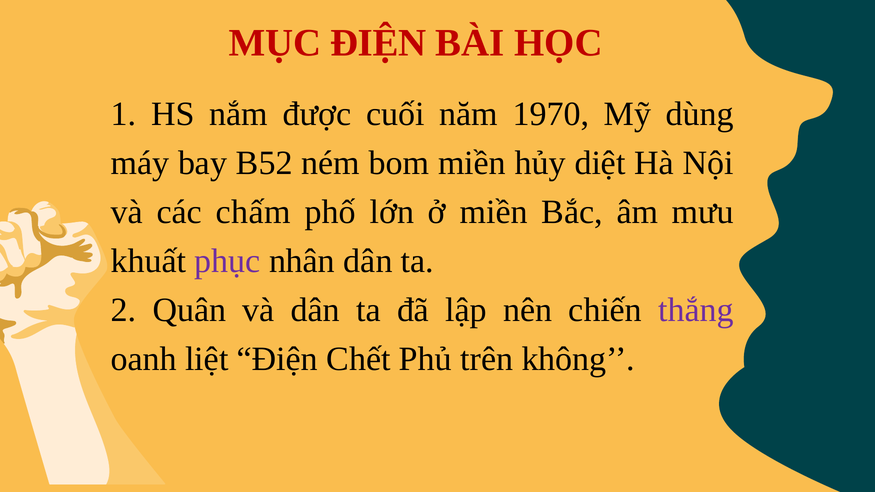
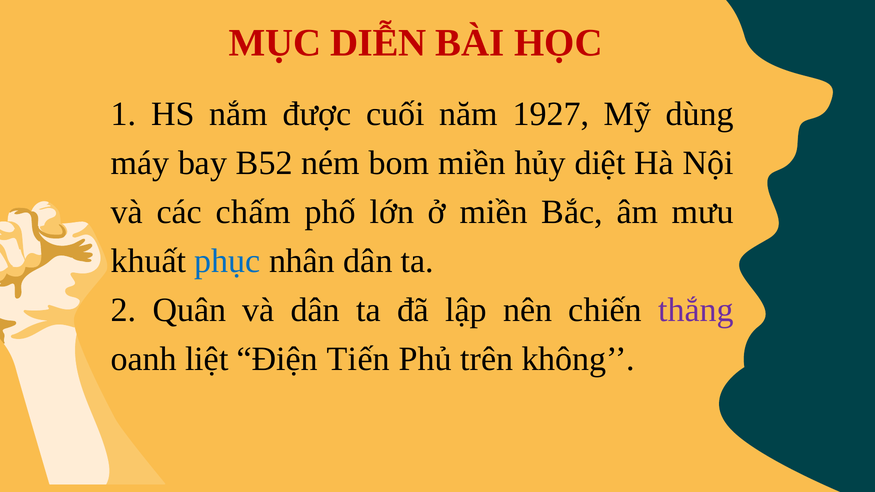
MỤC ĐIỆN: ĐIỆN -> DIỄN (378, 43)
1970: 1970 -> 1927 (551, 114)
phục colour: purple -> blue (228, 261)
Chết: Chết -> Tiến (358, 359)
